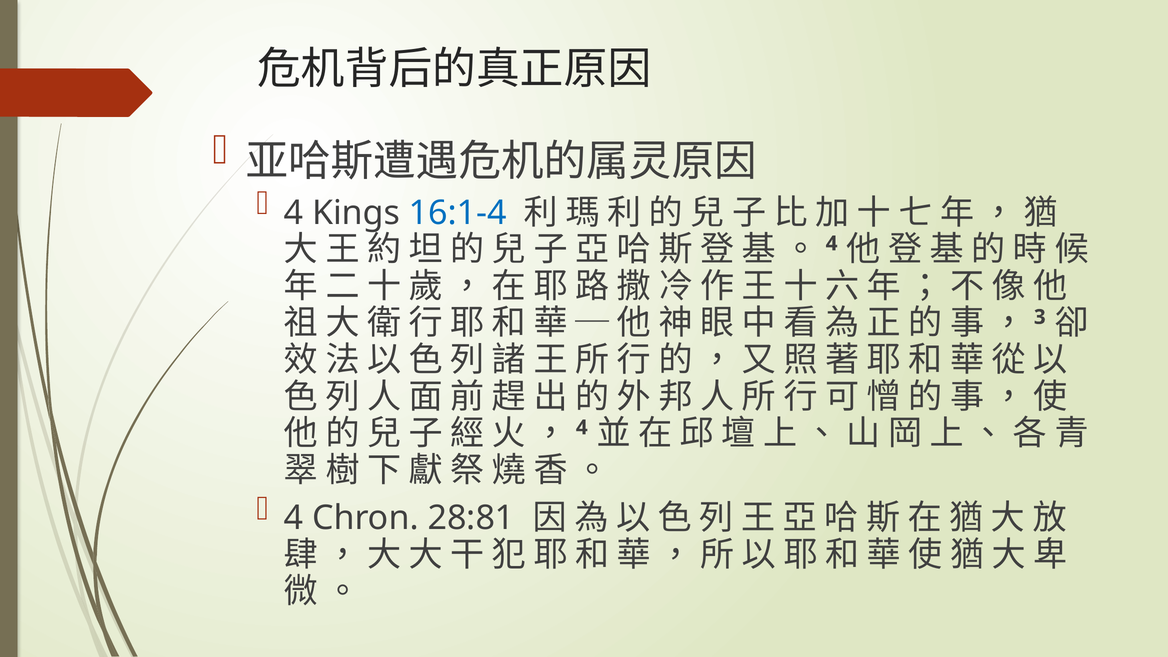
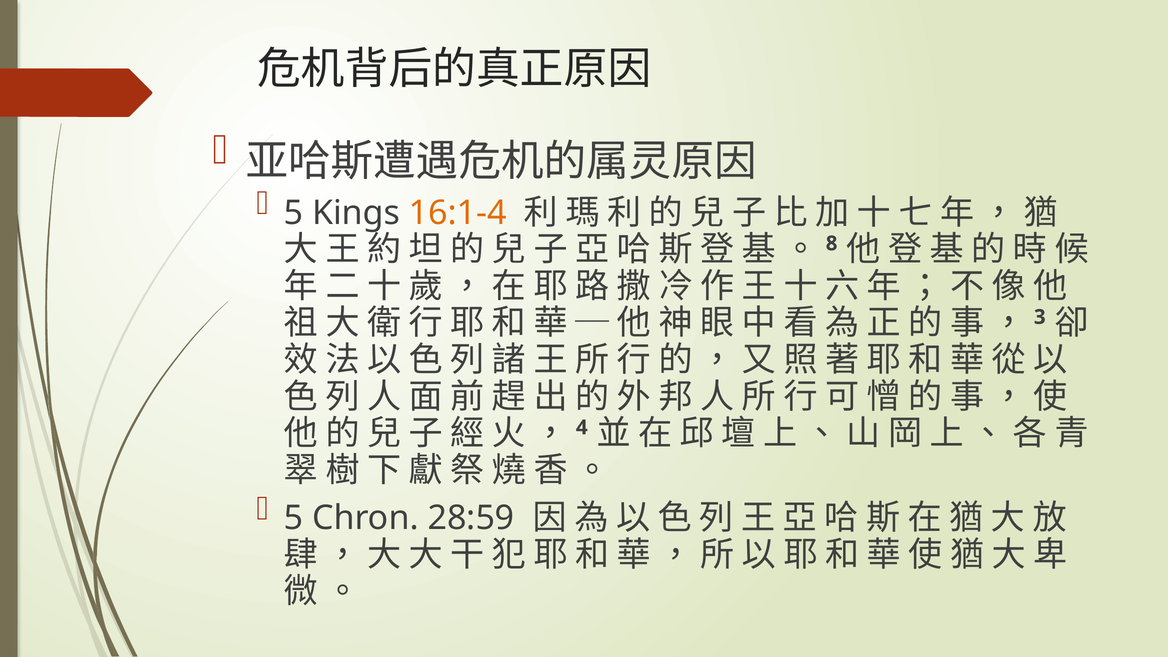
4: 4 -> 5 (294, 213)
16:1-4 colour: blue -> orange (458, 213)
4: 4 -> 8 (832, 243)
4: 4 -> 5 (294, 518)
28:81: 28:81 -> 28:59 (471, 518)
